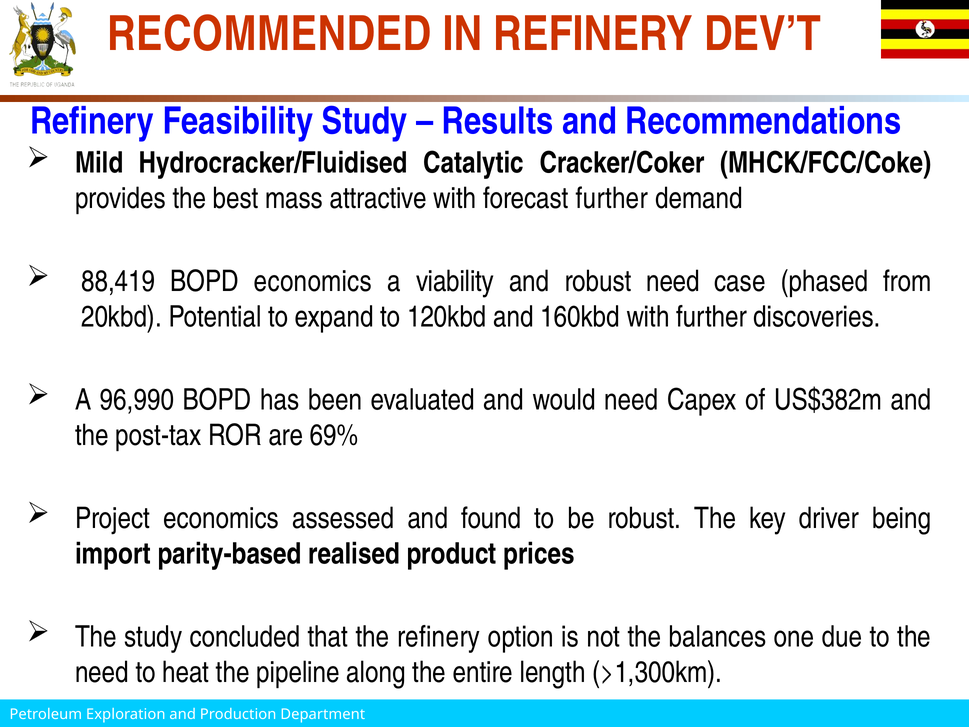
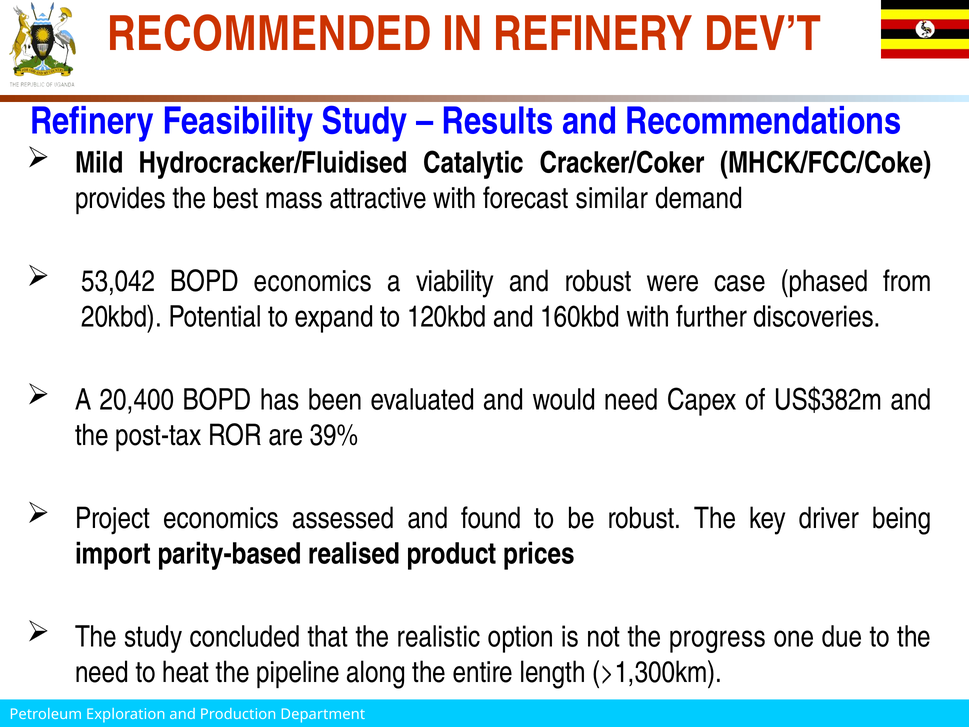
forecast further: further -> similar (612, 199)
88,419: 88,419 -> 53,042 (118, 281)
robust need: need -> were (673, 281)
96,990: 96,990 -> 20,400 (137, 400)
69%: 69% -> 39% (334, 435)
the refinery: refinery -> realistic (439, 637)
balances: balances -> progress (717, 637)
